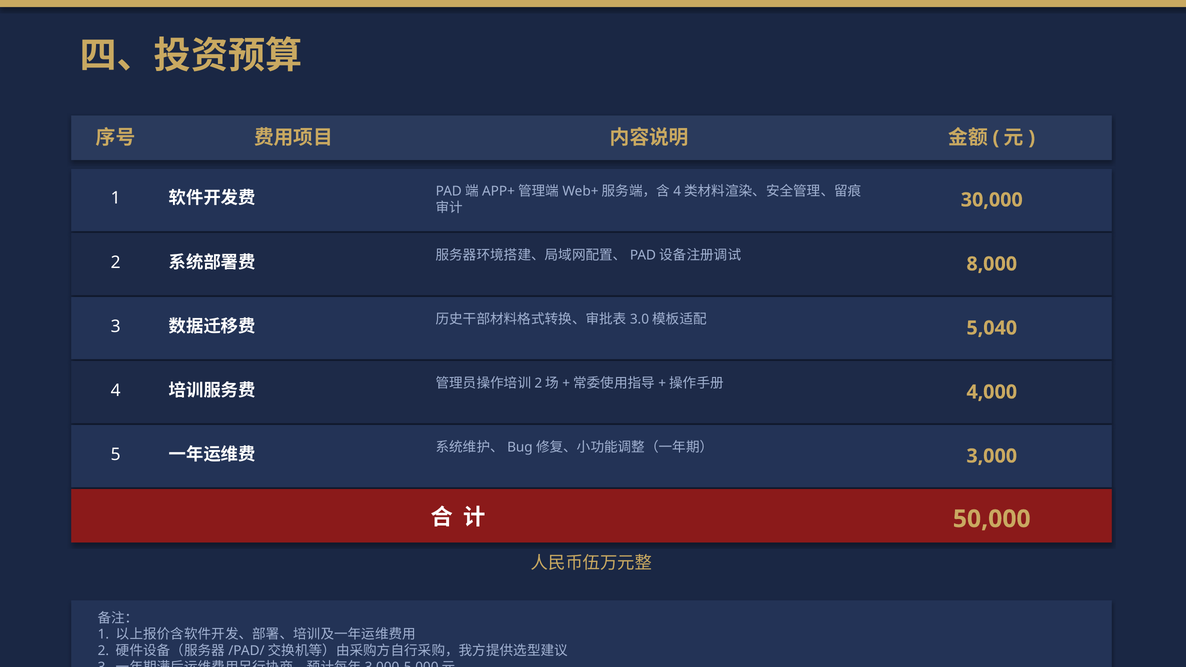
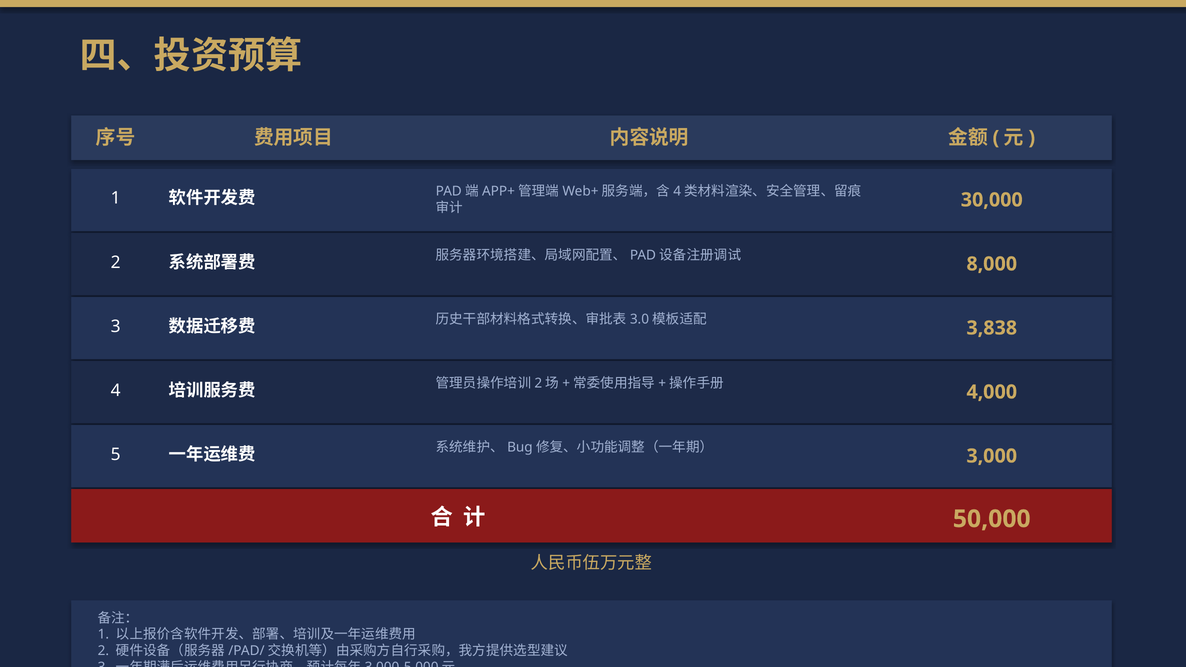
5,040: 5,040 -> 3,838 (992, 328)
